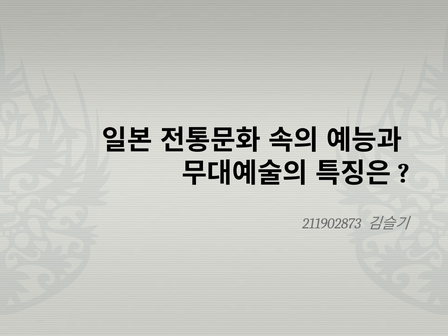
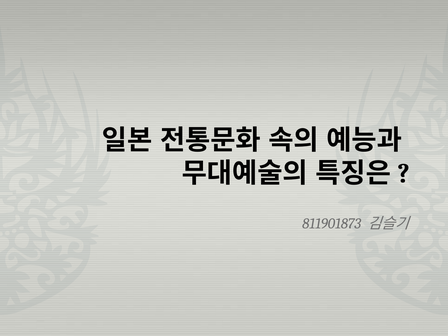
211902873: 211902873 -> 811901873 (332, 224)
